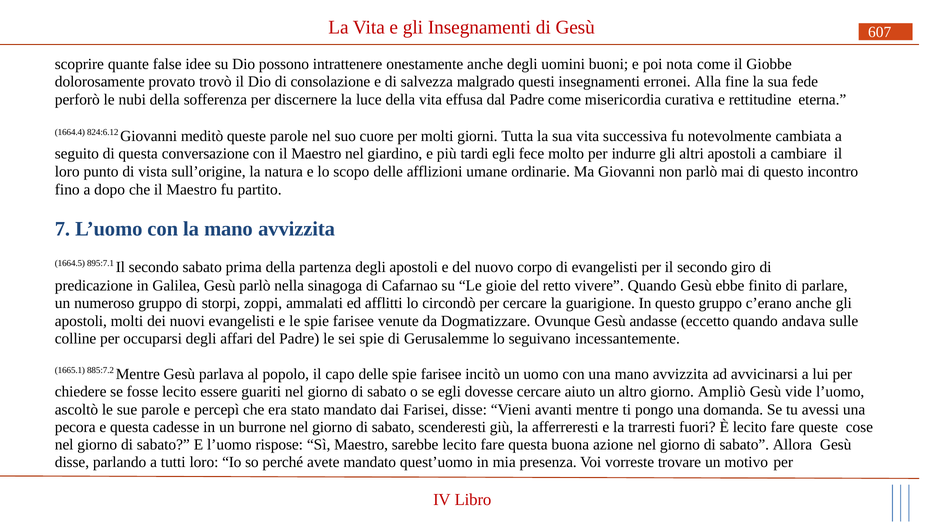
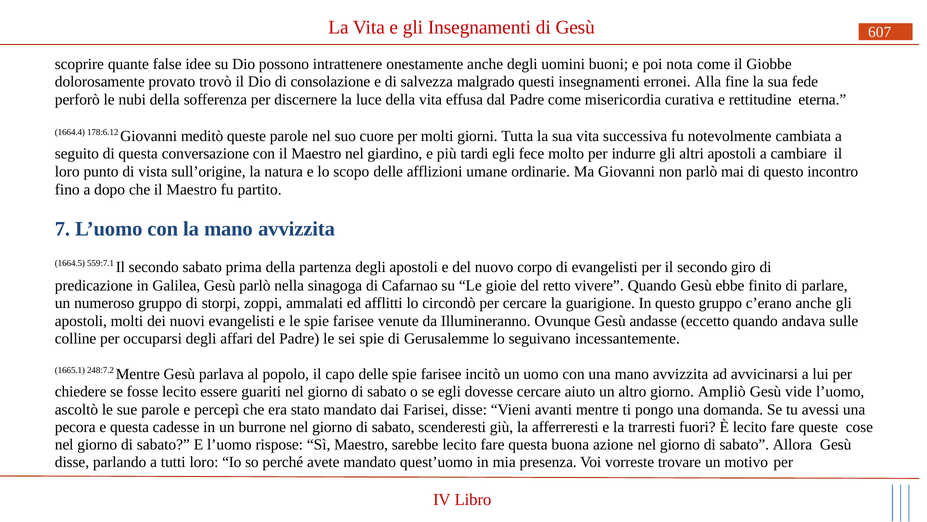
824:6.12: 824:6.12 -> 178:6.12 (103, 132)
895:7.1: 895:7.1 -> 559:7.1 (101, 263)
Dogmatizzare: Dogmatizzare -> Illumineranno (486, 321)
885:7.2: 885:7.2 -> 248:7.2 (101, 371)
